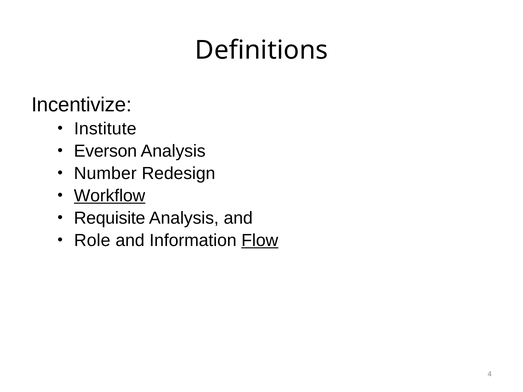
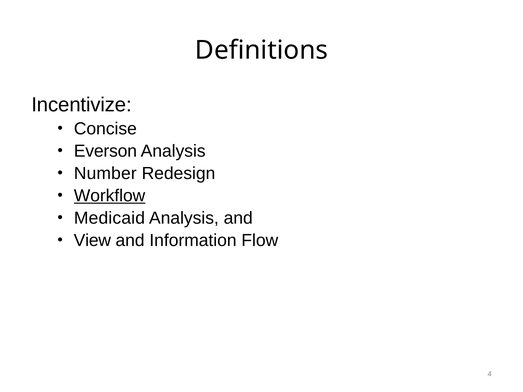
Institute: Institute -> Concise (105, 129)
Requisite: Requisite -> Medicaid (109, 218)
Role: Role -> View (92, 240)
Flow underline: present -> none (260, 240)
